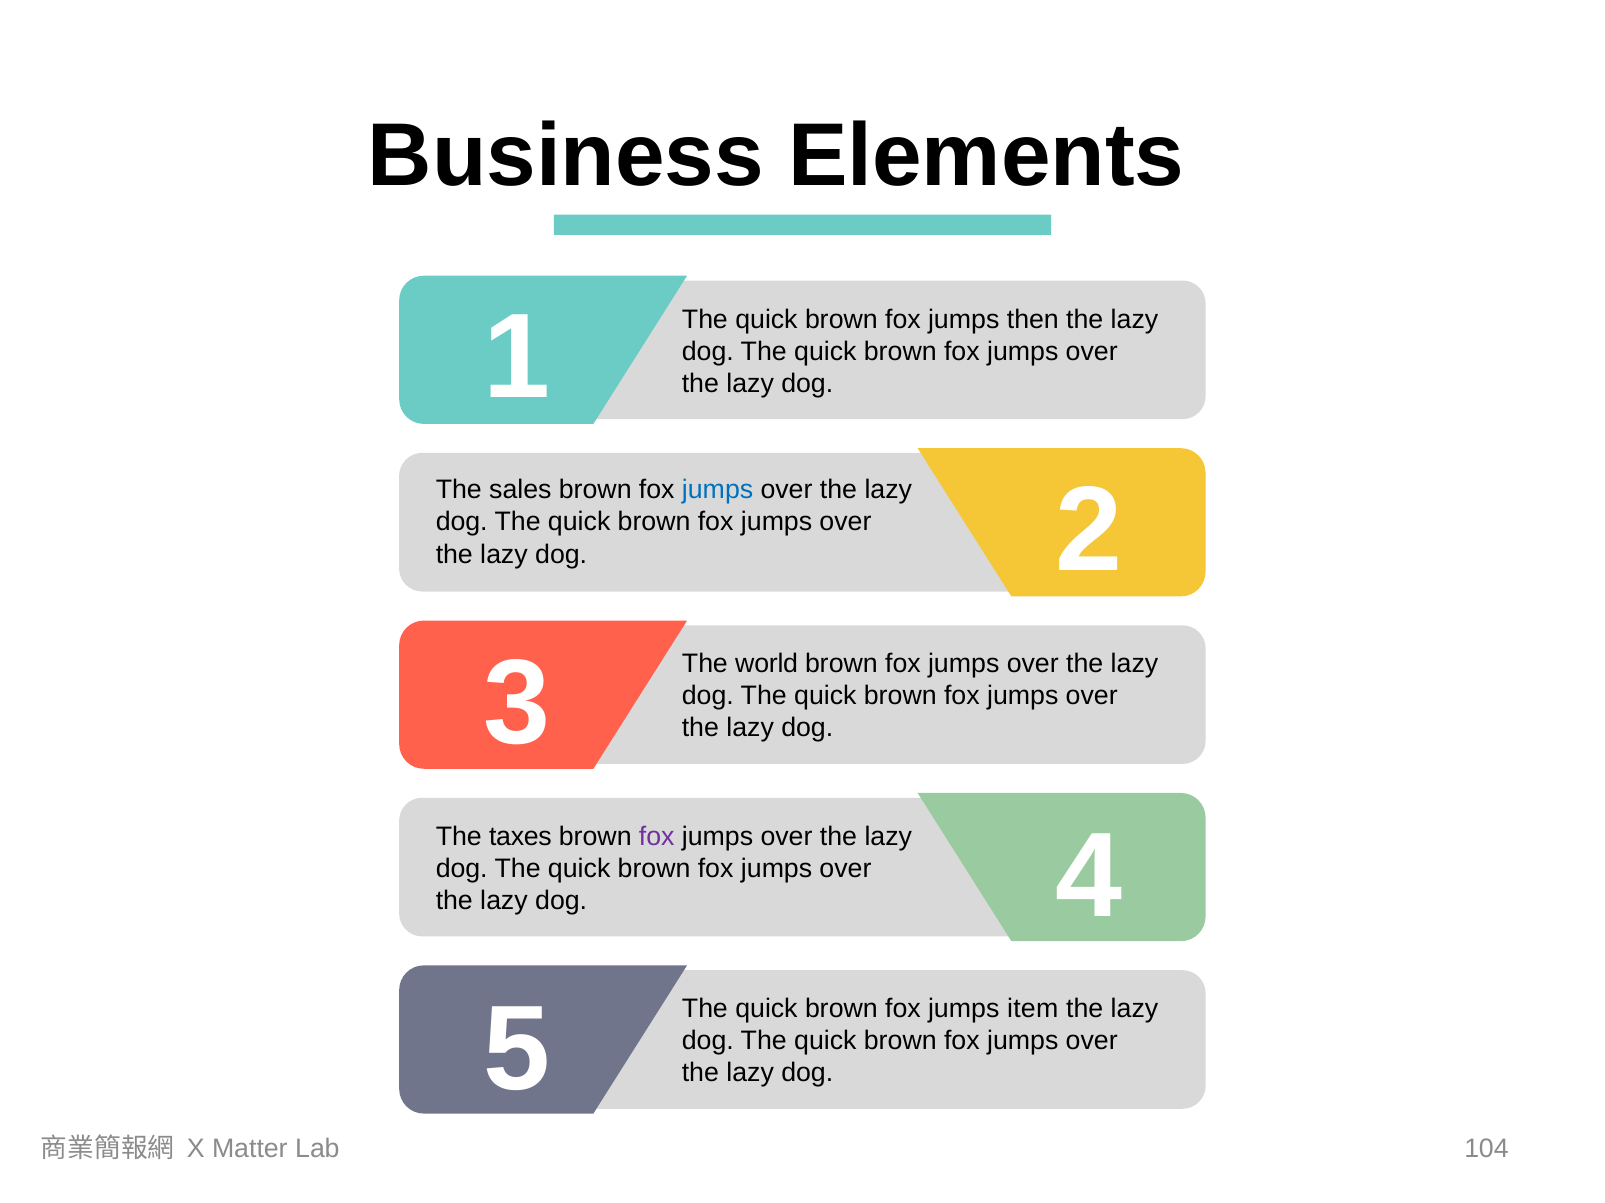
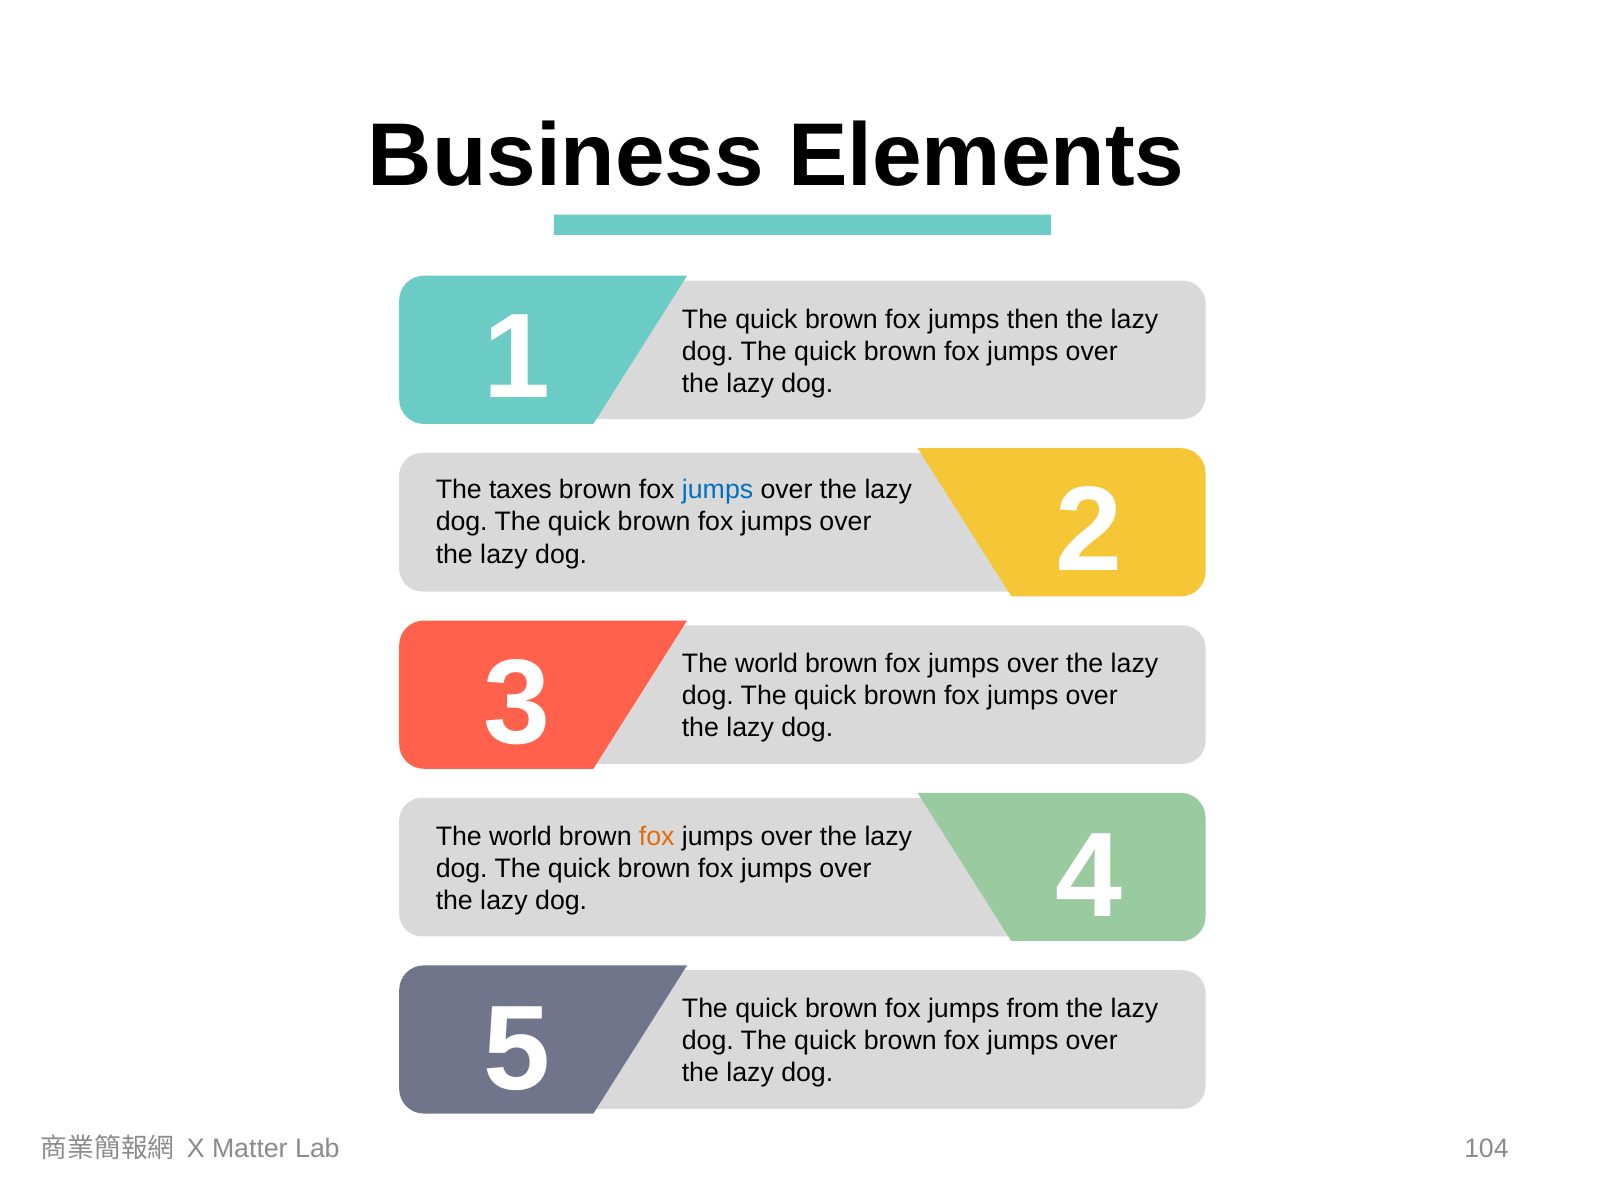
sales: sales -> taxes (520, 490)
taxes: taxes -> world (520, 837)
fox colour: purple -> orange (657, 837)
item: item -> from (1033, 1009)
